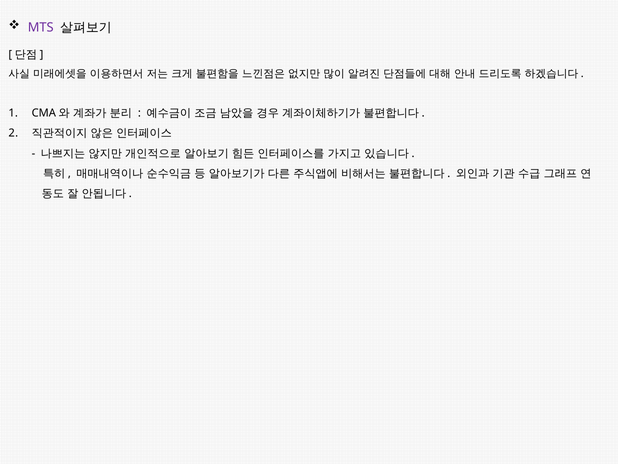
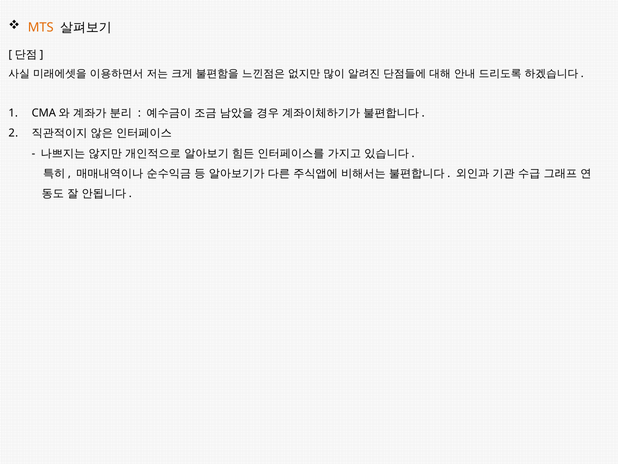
MTS colour: purple -> orange (41, 27)
